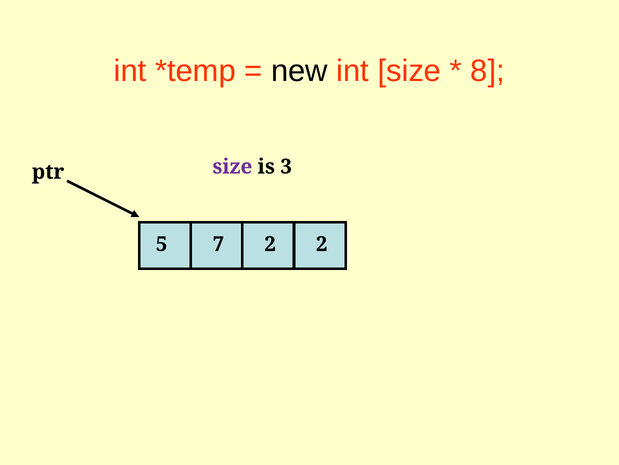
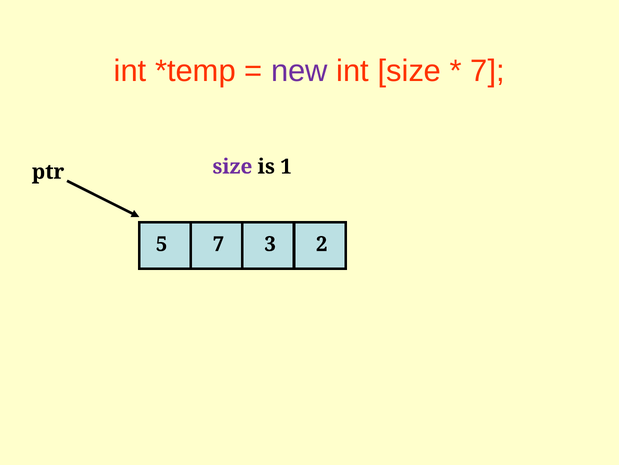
new colour: black -> purple (299, 71)
8: 8 -> 7 (488, 71)
3: 3 -> 1 (286, 166)
7 2: 2 -> 3 (270, 244)
